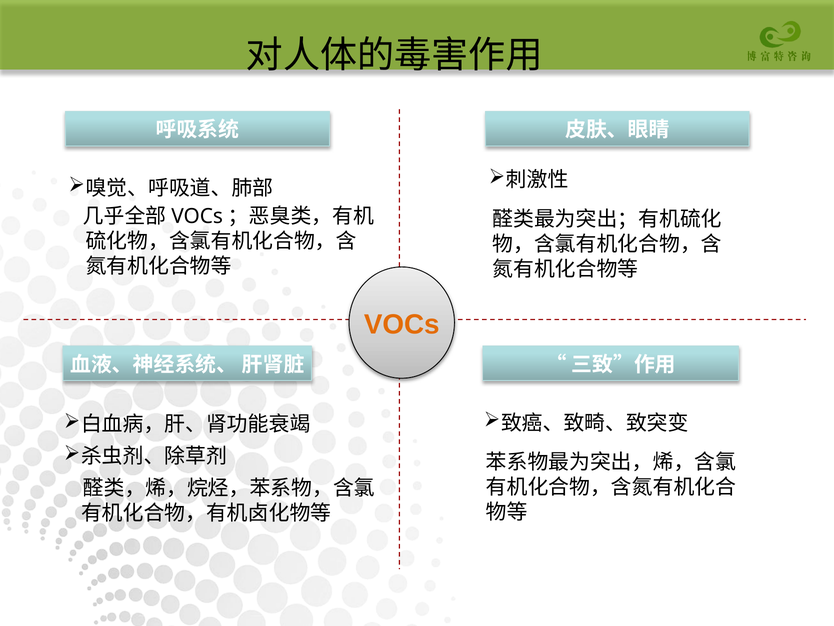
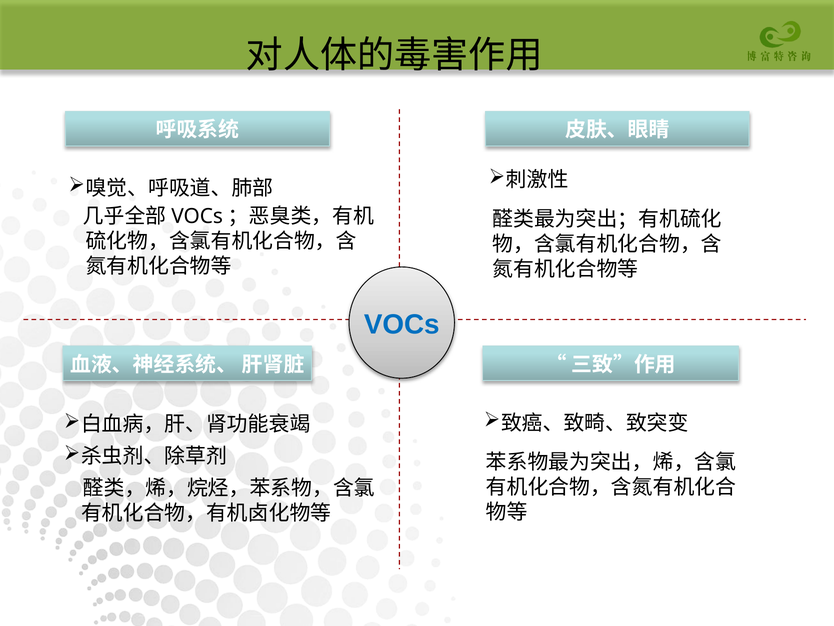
VOCs colour: orange -> blue (402, 324)
